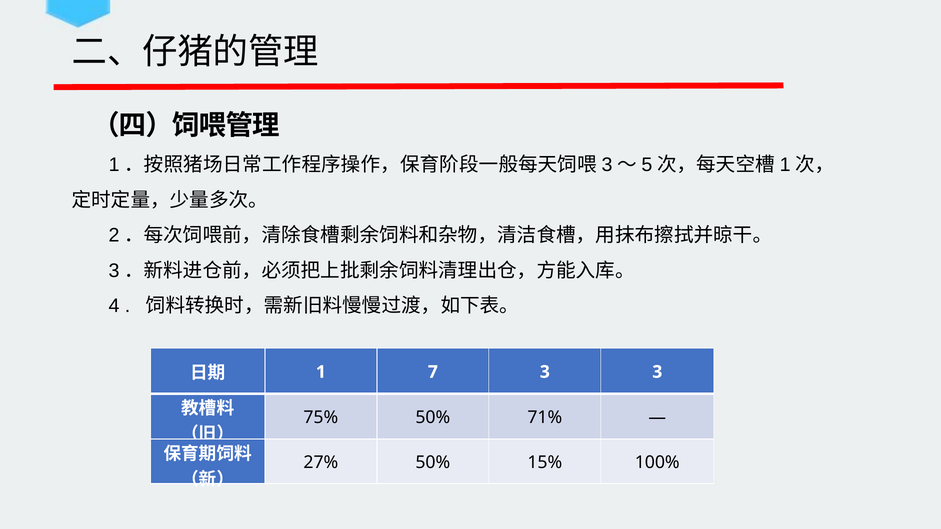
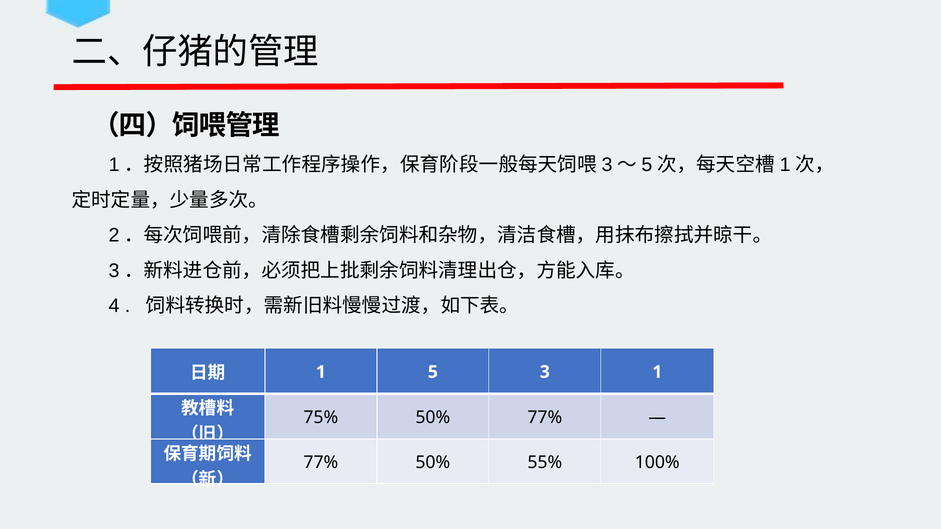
7: 7 -> 5 (433, 372)
3 3: 3 -> 1 (657, 372)
50% 71%: 71% -> 77% (545, 418)
27%: 27% -> 77% (321, 463)
15%: 15% -> 55% (545, 463)
